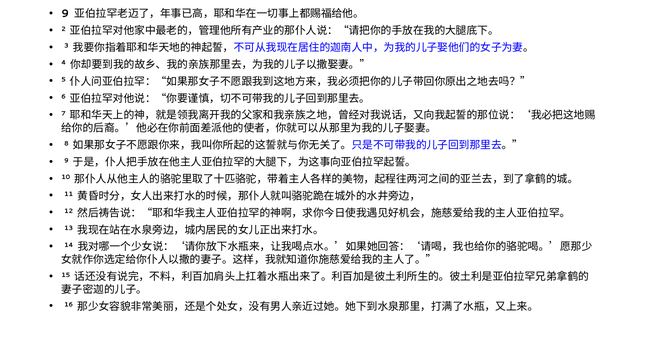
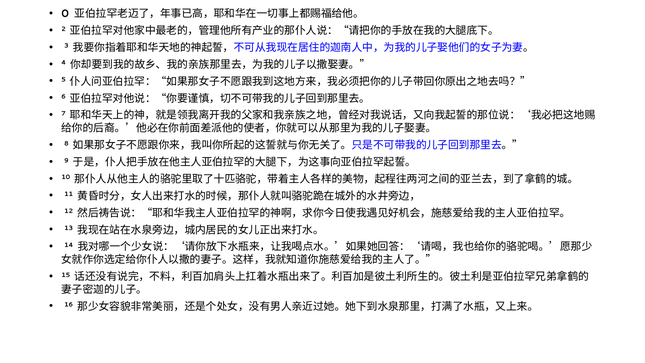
9: 9 -> 0 (65, 14)
